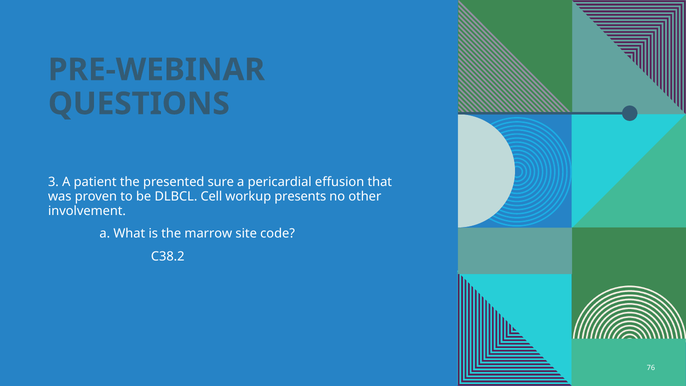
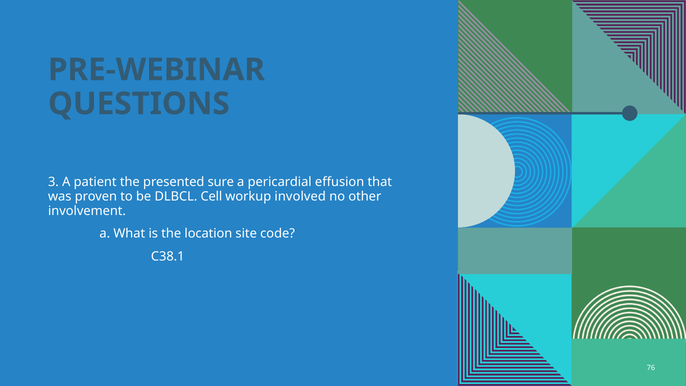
presents: presents -> involved (300, 196)
marrow: marrow -> location (208, 234)
C38.2: C38.2 -> C38.1 (168, 257)
